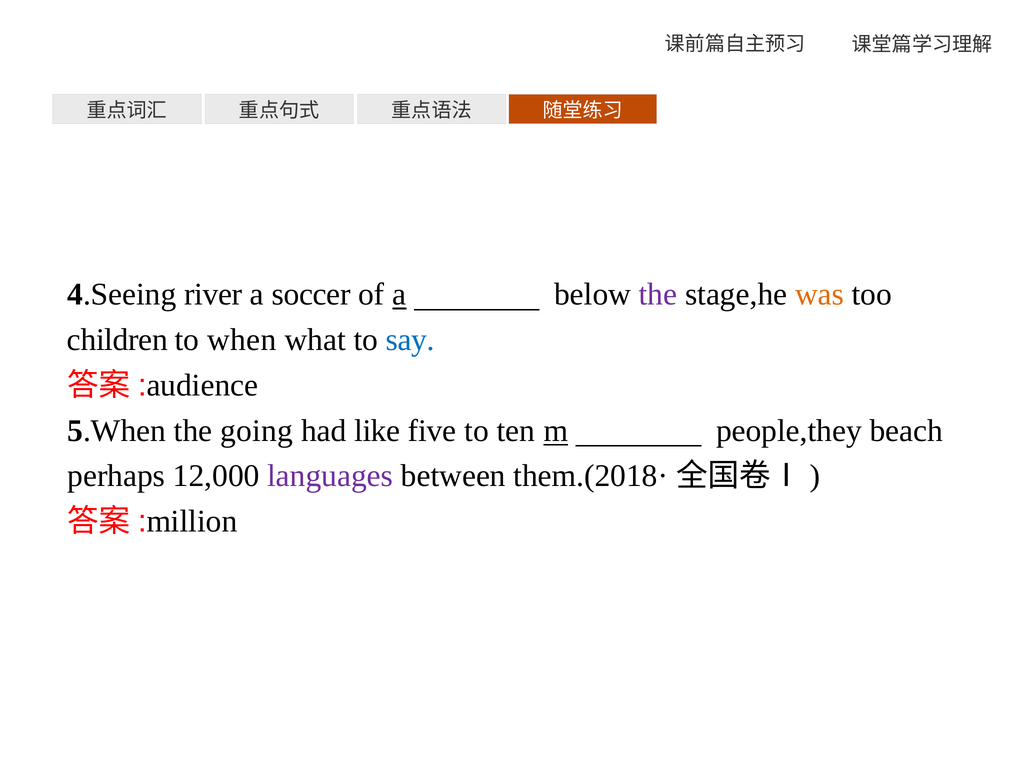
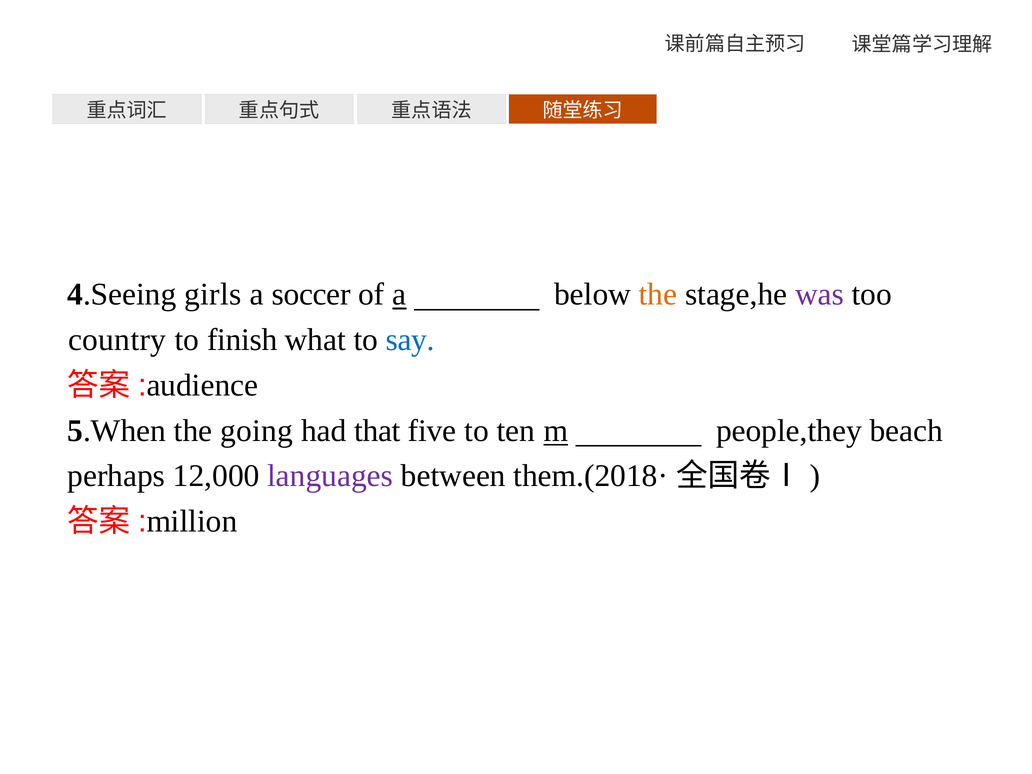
river: river -> girls (213, 294)
the colour: purple -> orange (658, 294)
was colour: orange -> purple (820, 294)
children: children -> country (117, 340)
when: when -> finish (242, 340)
like: like -> that (377, 431)
